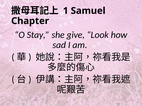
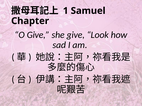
O Stay: Stay -> Give (38, 35)
